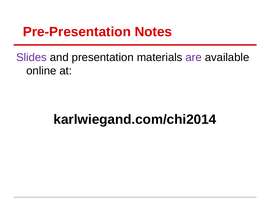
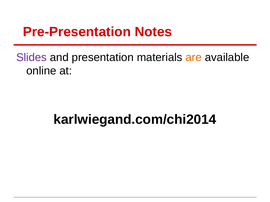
are colour: purple -> orange (194, 57)
